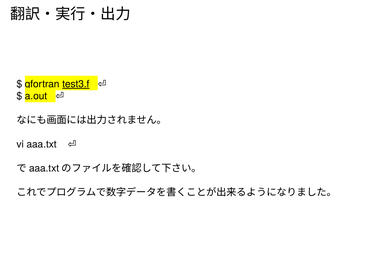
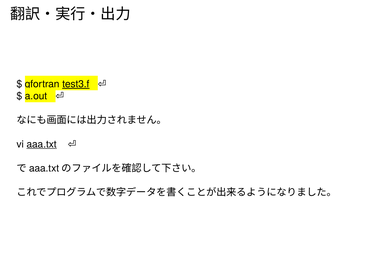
aaa.txt underline: none -> present (42, 144)
